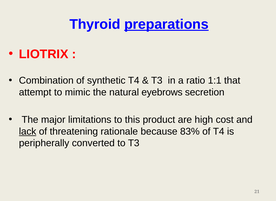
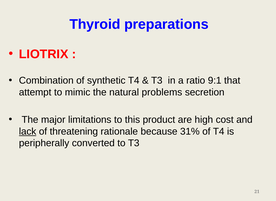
preparations underline: present -> none (166, 24)
1:1: 1:1 -> 9:1 (215, 80)
eyebrows: eyebrows -> problems (162, 92)
83%: 83% -> 31% (190, 131)
